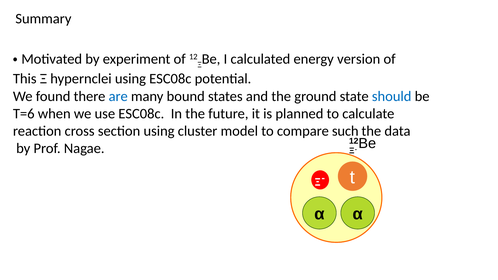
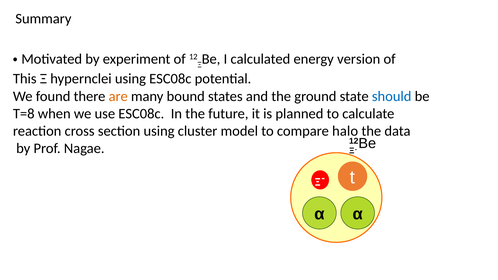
are colour: blue -> orange (118, 96)
T=6: T=6 -> T=8 (24, 114)
such: such -> halo (345, 131)
